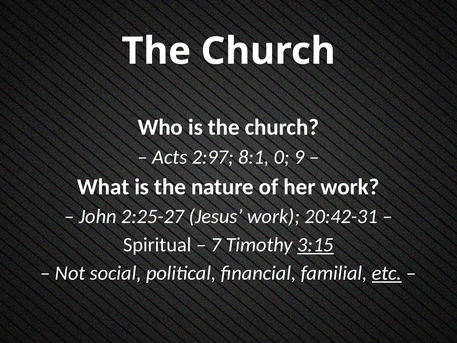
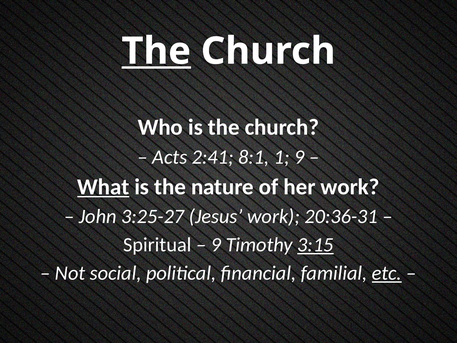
The underline: none -> present (156, 51)
2:97: 2:97 -> 2:41 (213, 157)
0: 0 -> 1 (282, 157)
What underline: none -> present (103, 187)
2:25-27: 2:25-27 -> 3:25-27 (153, 216)
20:42-31: 20:42-31 -> 20:36-31 (341, 216)
7: 7 -> 9 (216, 245)
